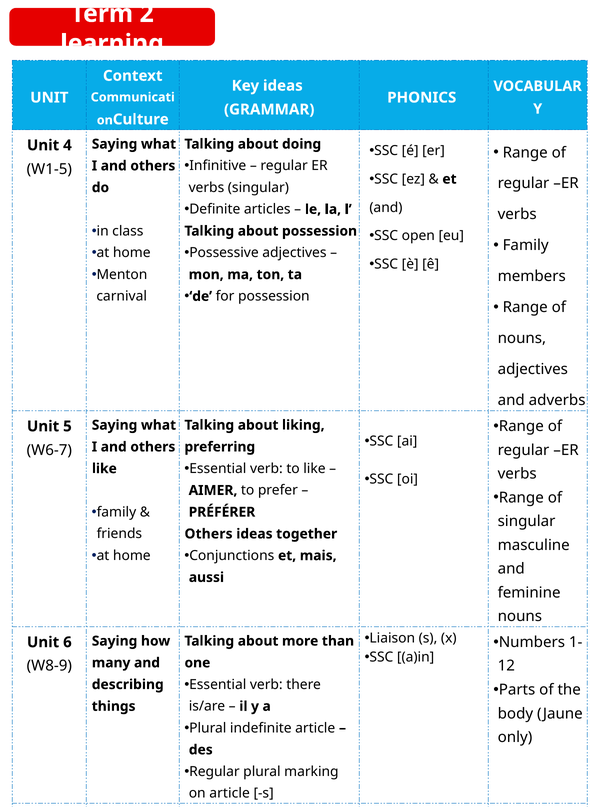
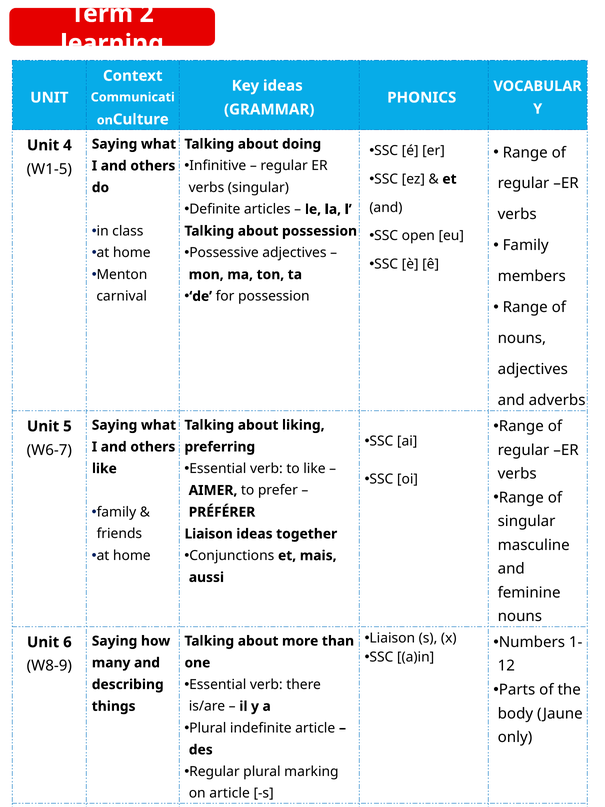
Others: Others -> Liaison (209, 534)
